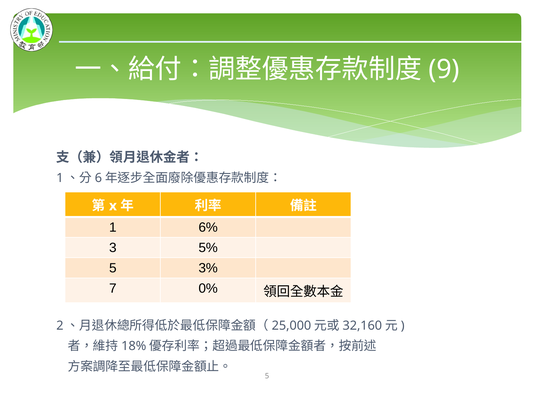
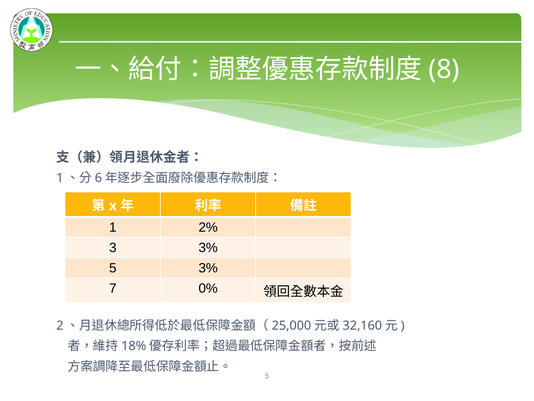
9: 9 -> 8 (444, 69)
6%: 6% -> 2% (208, 227)
3 5%: 5% -> 3% (208, 247)
